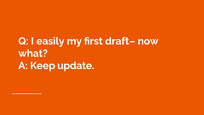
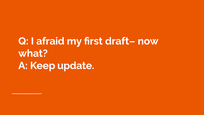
easily: easily -> afraid (50, 41)
